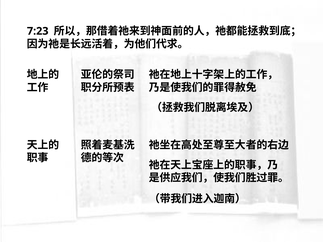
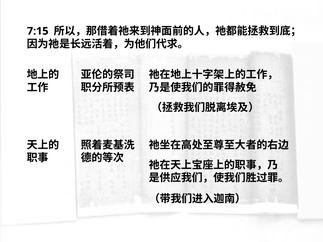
7:23: 7:23 -> 7:15 (38, 31)
